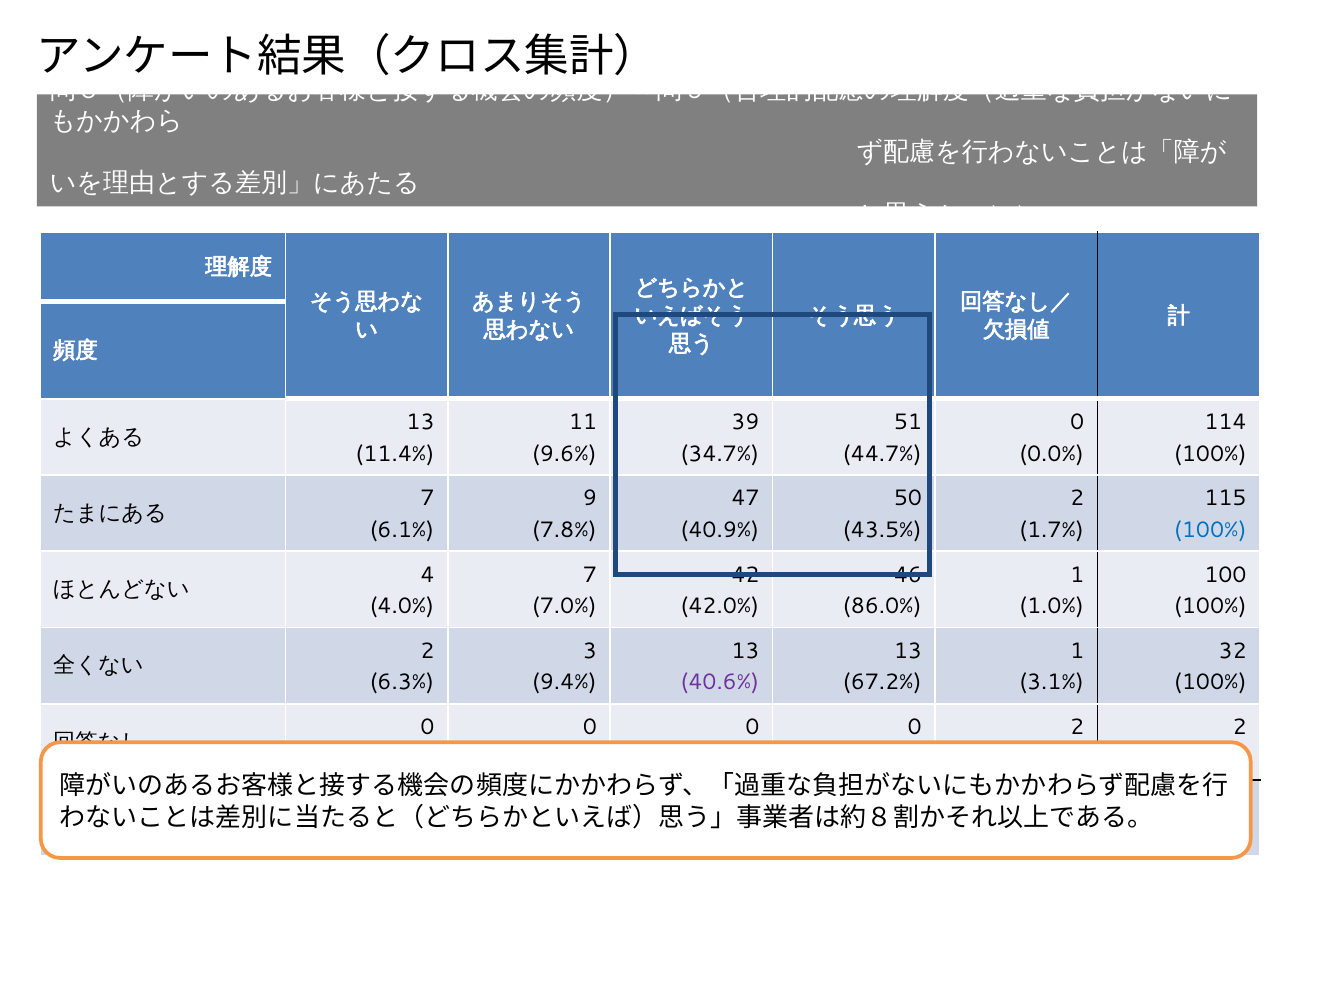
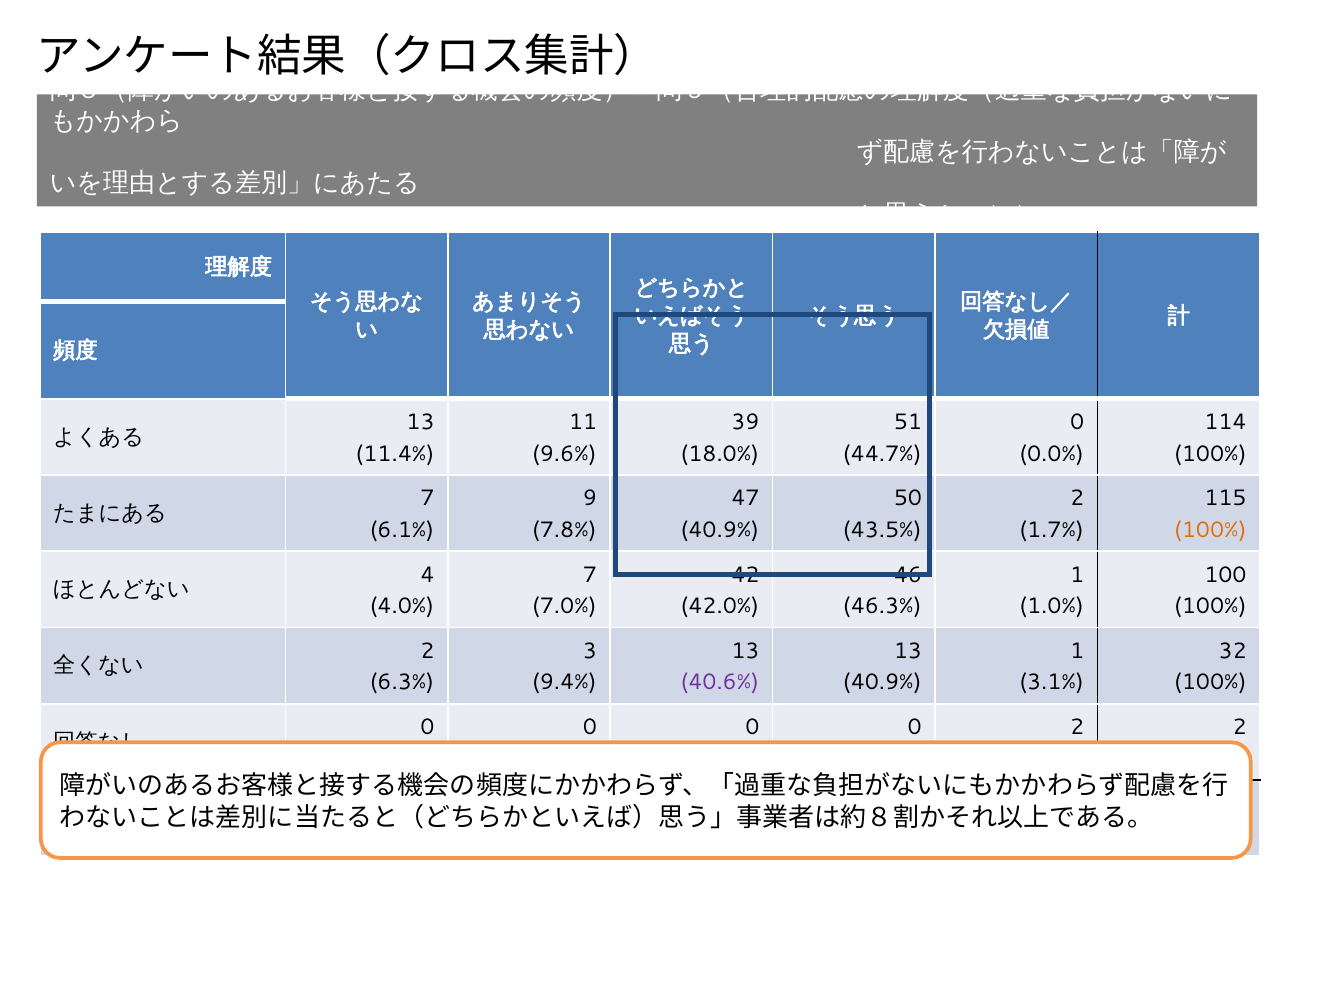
34.7%: 34.7% -> 18.0% (720, 454)
100% colour: blue -> orange (1210, 530)
86.0%: 86.0% -> 46.3% (882, 606)
67.2%: 67.2% -> 40.9% (882, 682)
